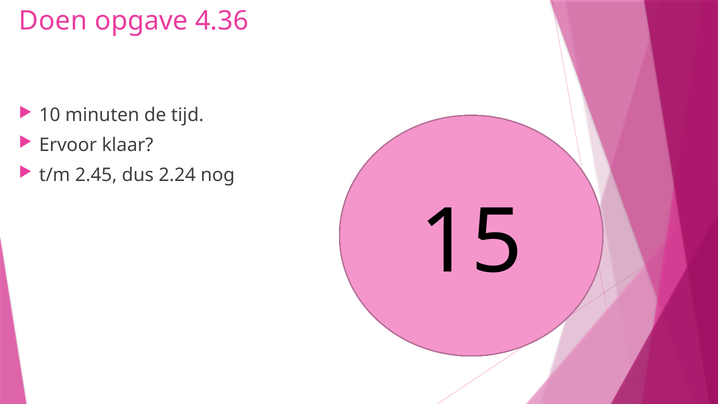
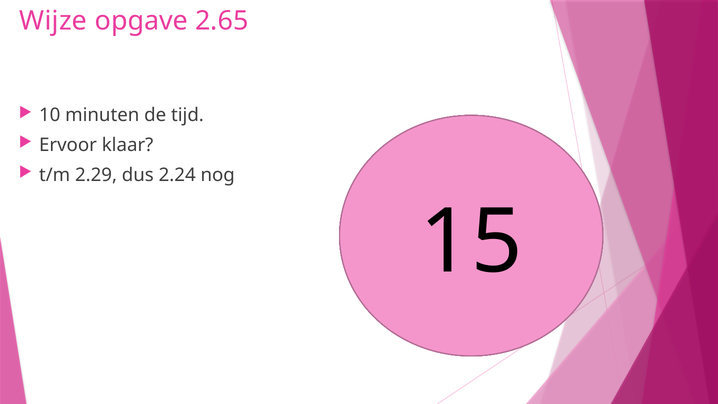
Doen: Doen -> Wijze (53, 21)
4.36: 4.36 -> 2.65 (222, 21)
2.45: 2.45 -> 2.29 (96, 175)
